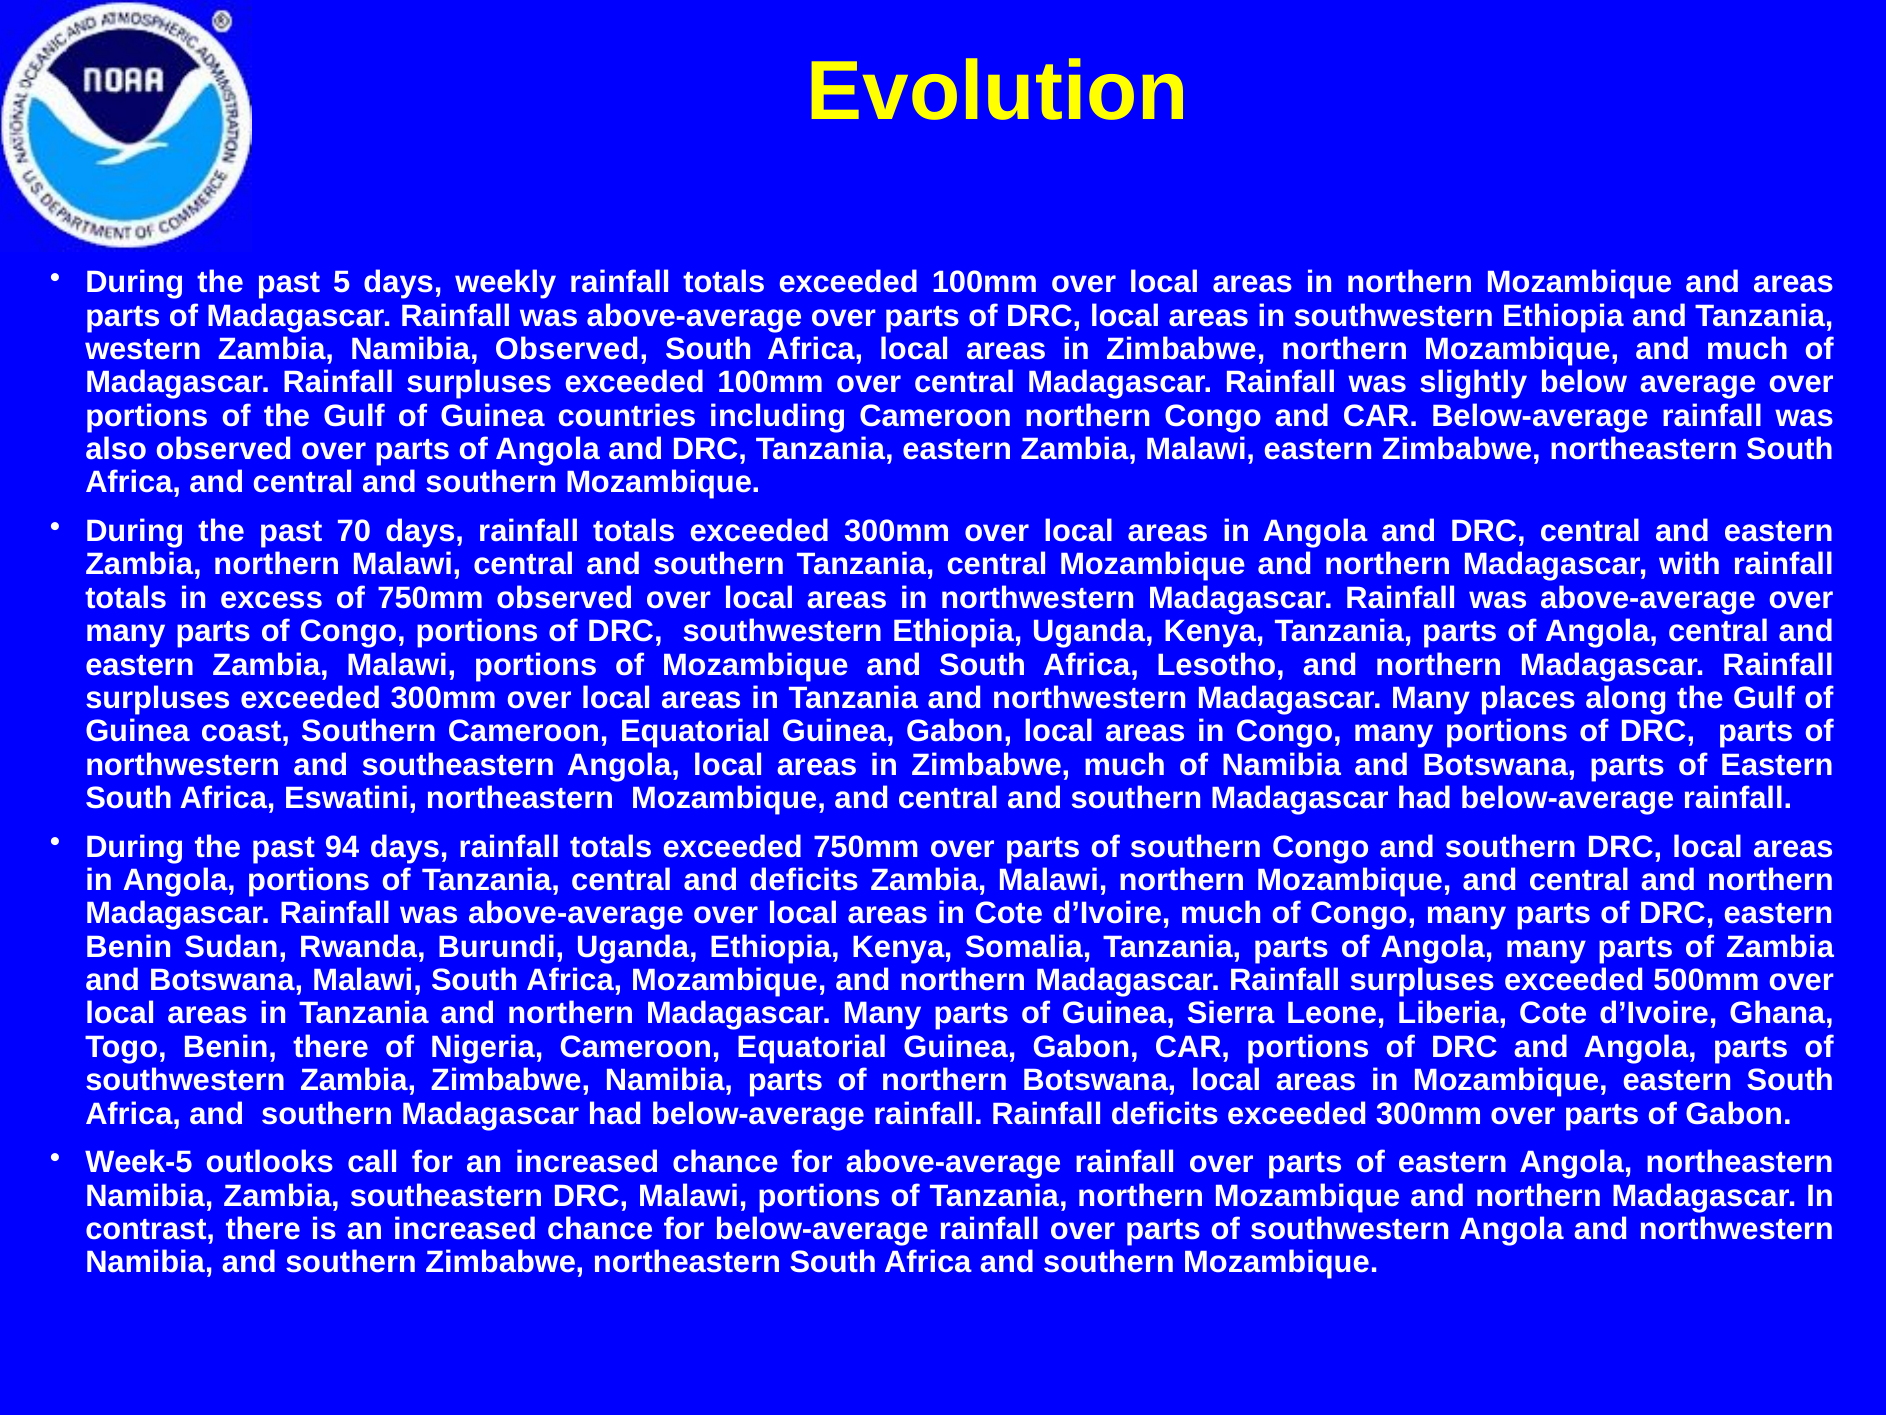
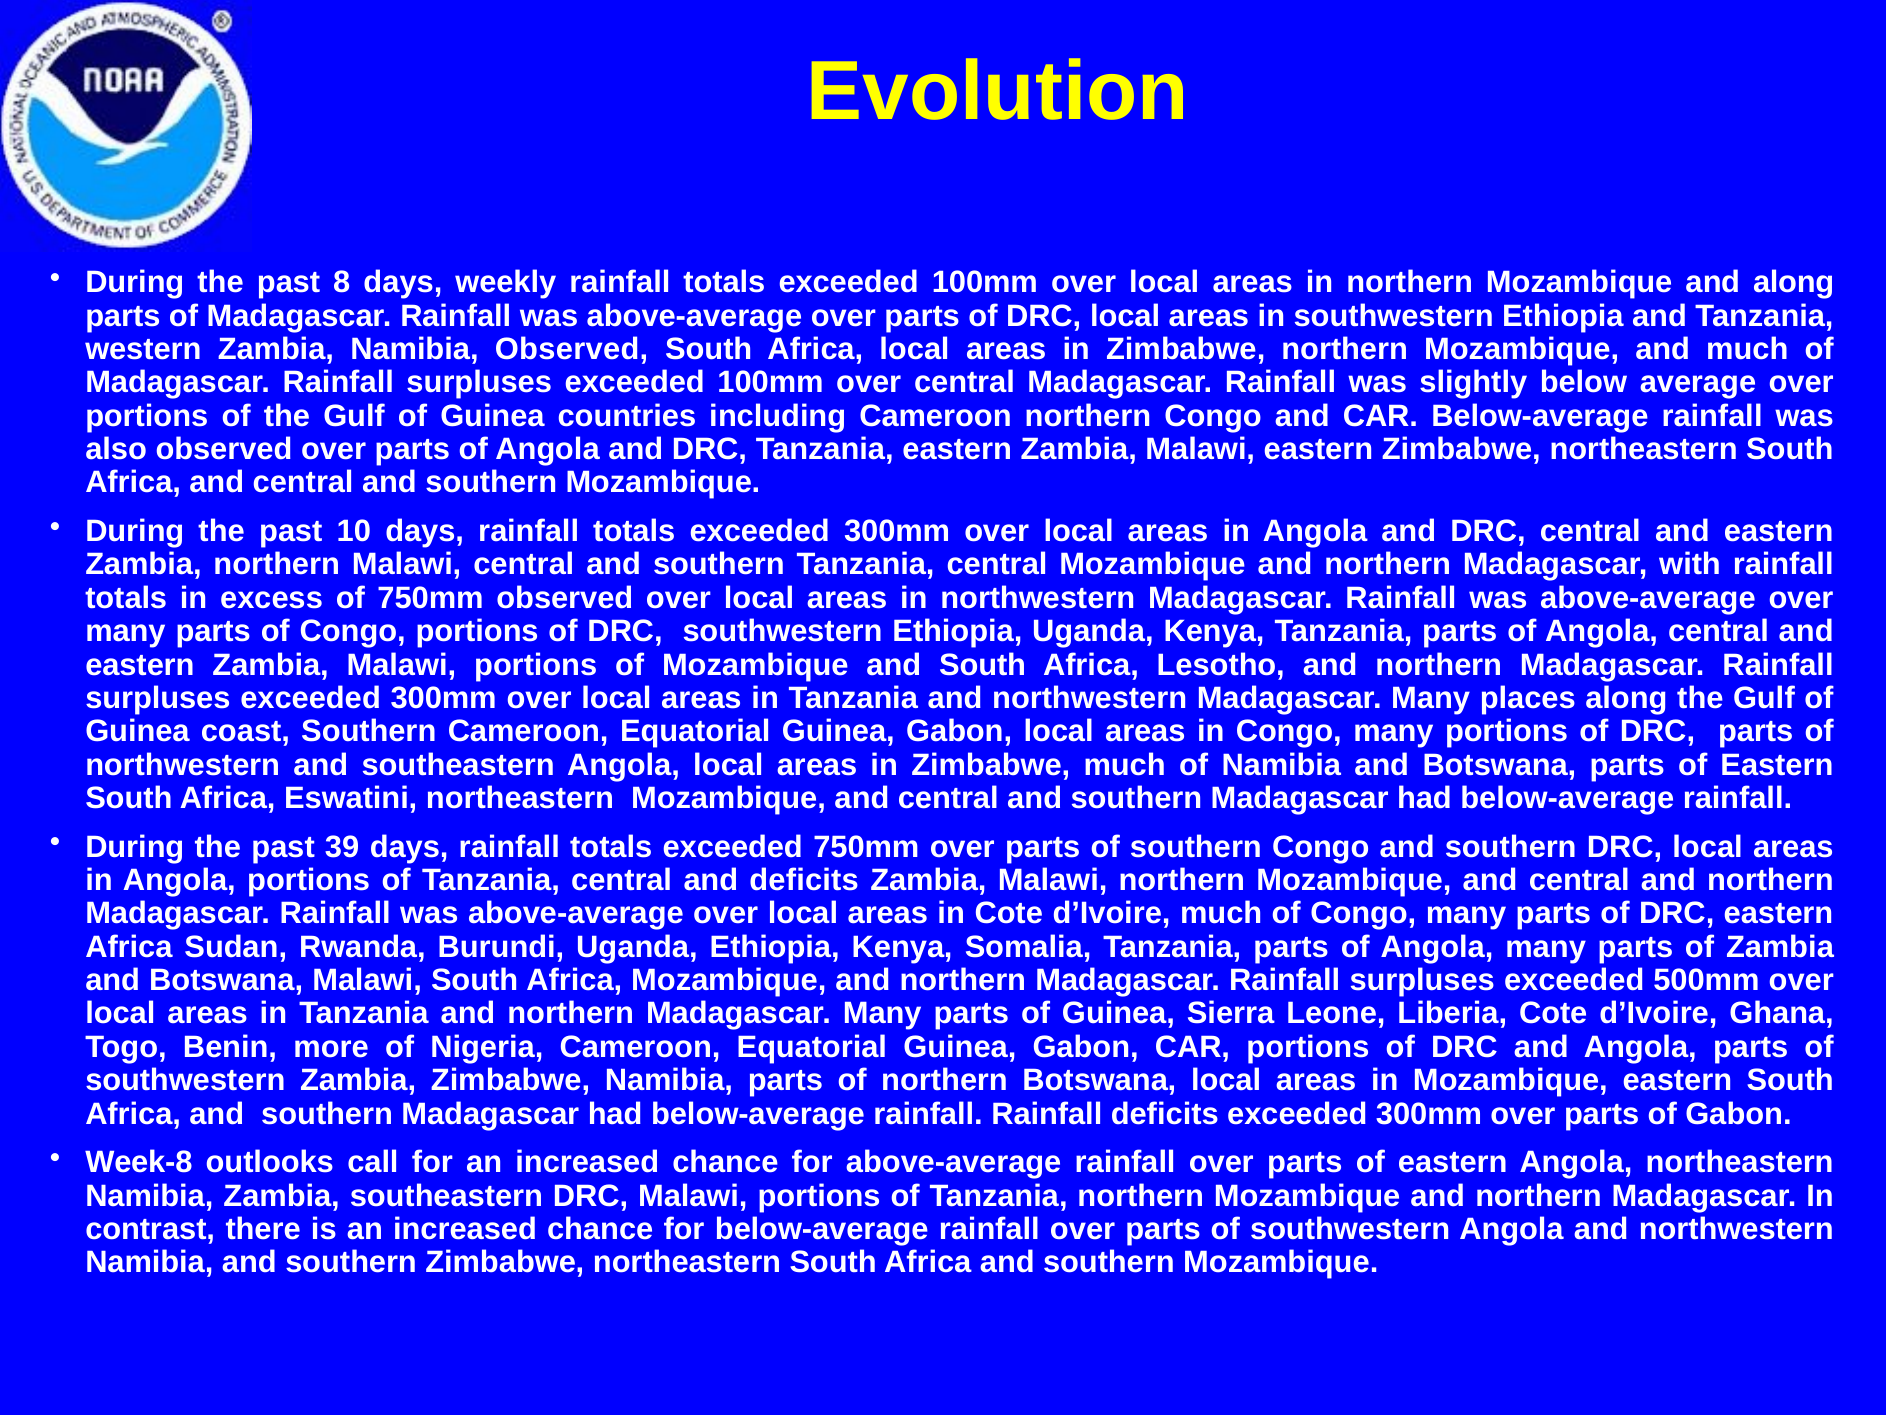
5: 5 -> 8 (342, 282)
and areas: areas -> along (1794, 282)
70: 70 -> 10 (354, 531)
94: 94 -> 39 (342, 847)
Benin: Benin -> Africa (129, 947)
Benin there: there -> more (331, 1047)
Week-5: Week-5 -> Week-8 (139, 1162)
